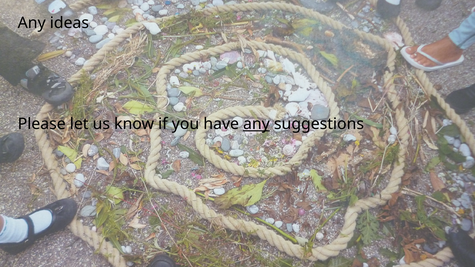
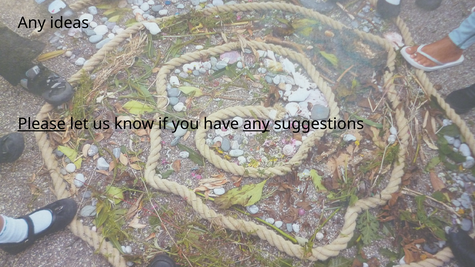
Please underline: none -> present (42, 124)
